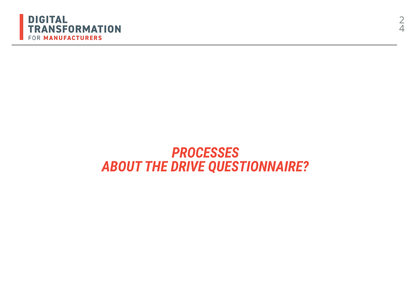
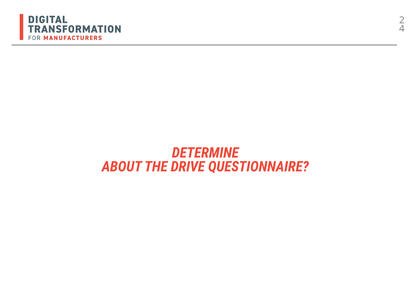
PROCESSES: PROCESSES -> DETERMINE (205, 153)
